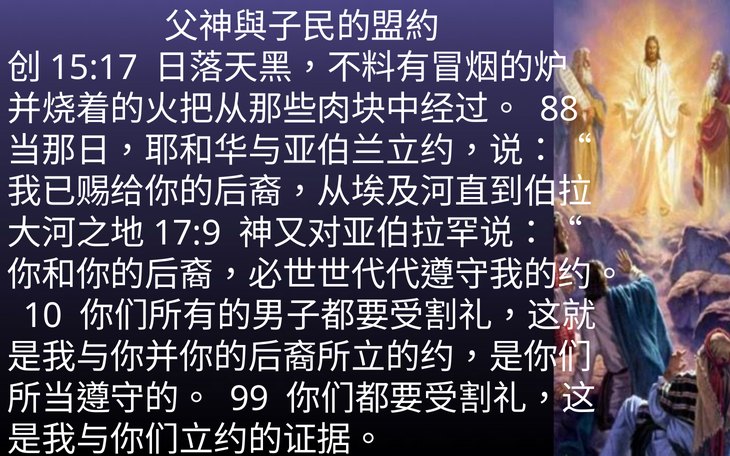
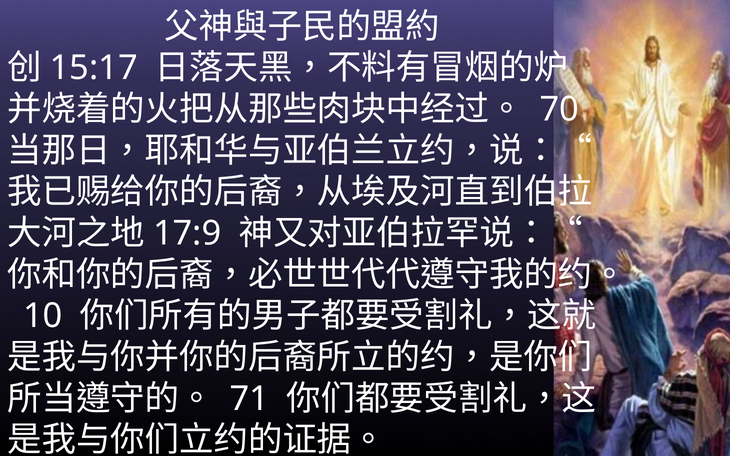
88: 88 -> 70 (559, 109)
99: 99 -> 71 (249, 399)
